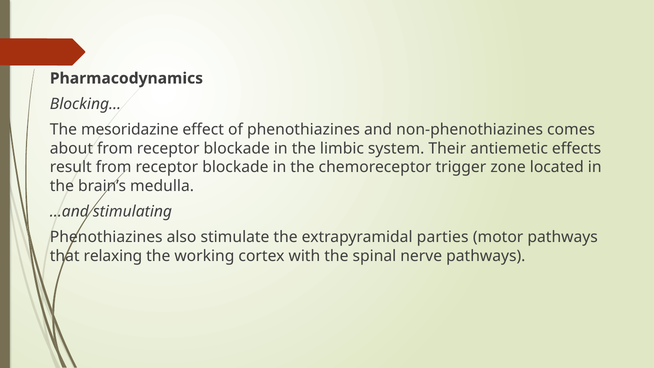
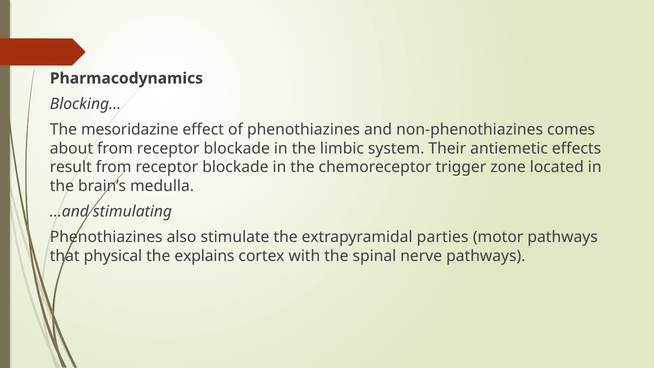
relaxing: relaxing -> physical (113, 256)
working: working -> explains (204, 256)
